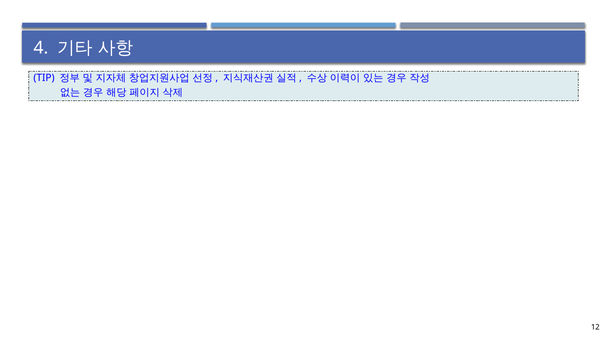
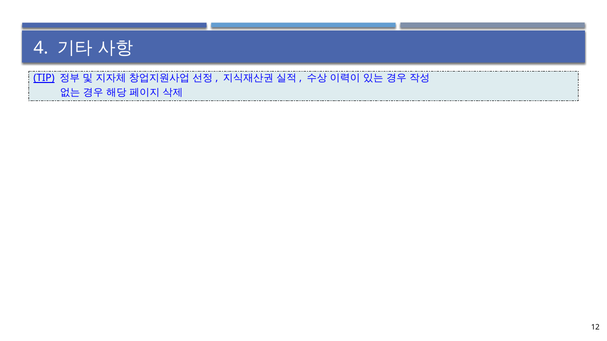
TIP underline: none -> present (44, 78)
